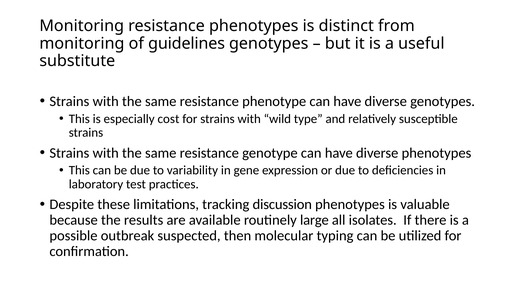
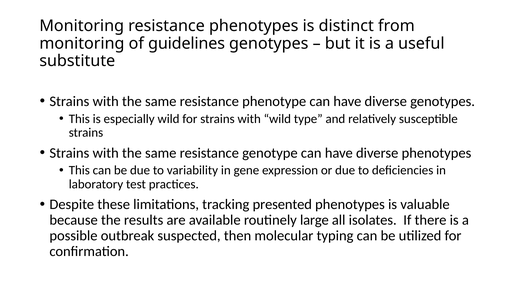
especially cost: cost -> wild (168, 119)
discussion: discussion -> presented (282, 205)
